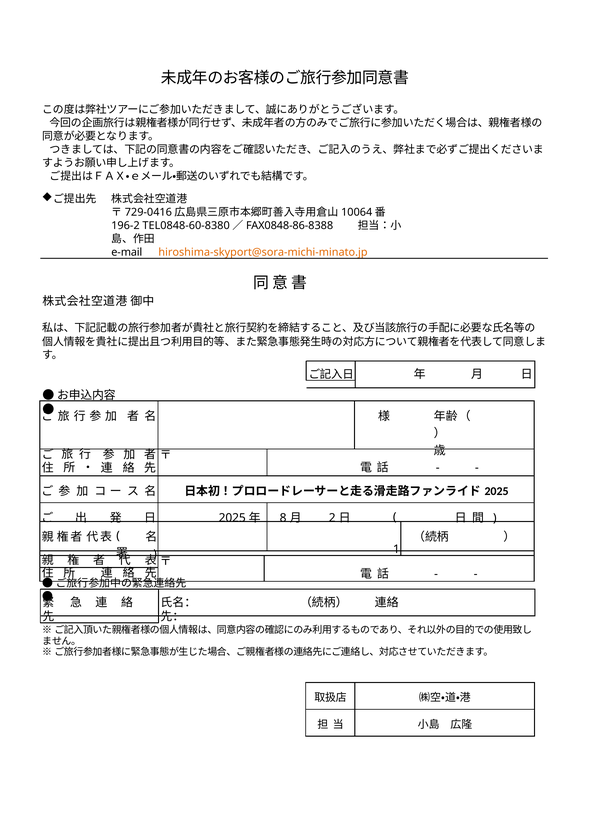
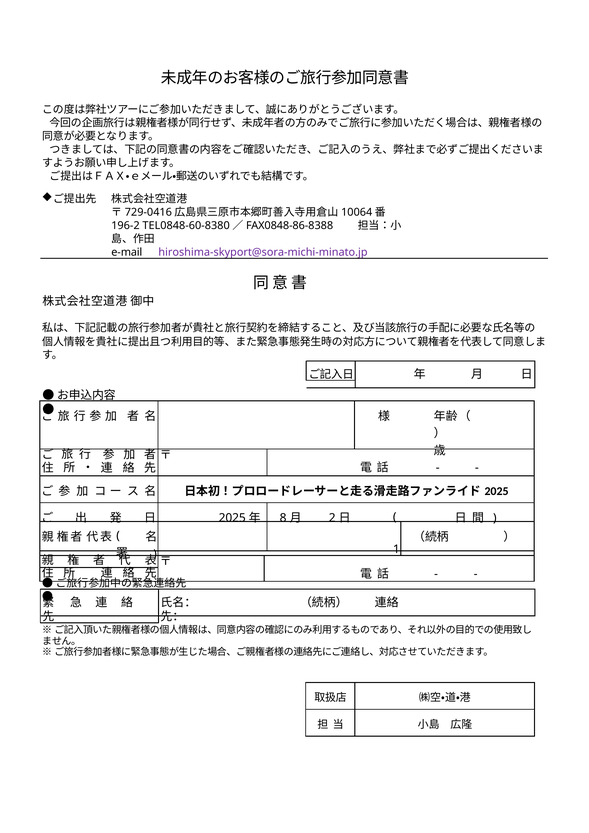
hiroshima-skyport@sora-michi-minato.jp colour: orange -> purple (263, 252)
